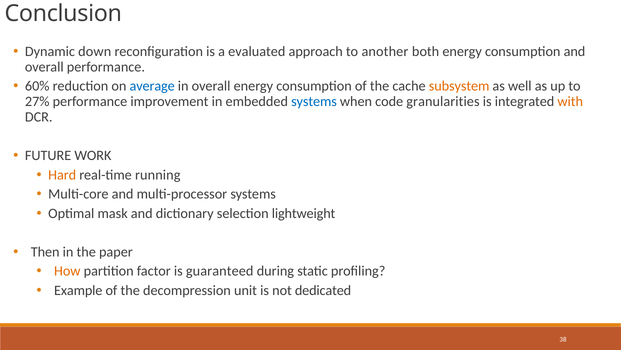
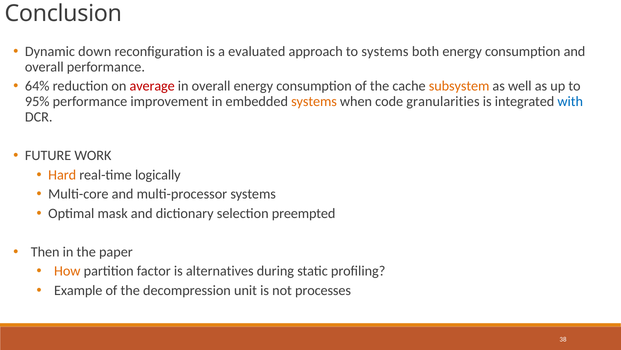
to another: another -> systems (385, 51)
60%: 60% -> 64% (37, 86)
average colour: blue -> red (152, 86)
27%: 27% -> 95% (37, 101)
systems colour: blue -> orange (314, 101)
with colour: orange -> blue (570, 101)
running: running -> logically (158, 174)
lightweight: lightweight -> preempted (304, 213)
guaranteed: guaranteed -> alternatives (220, 271)
dedicated: dedicated -> processes (323, 290)
